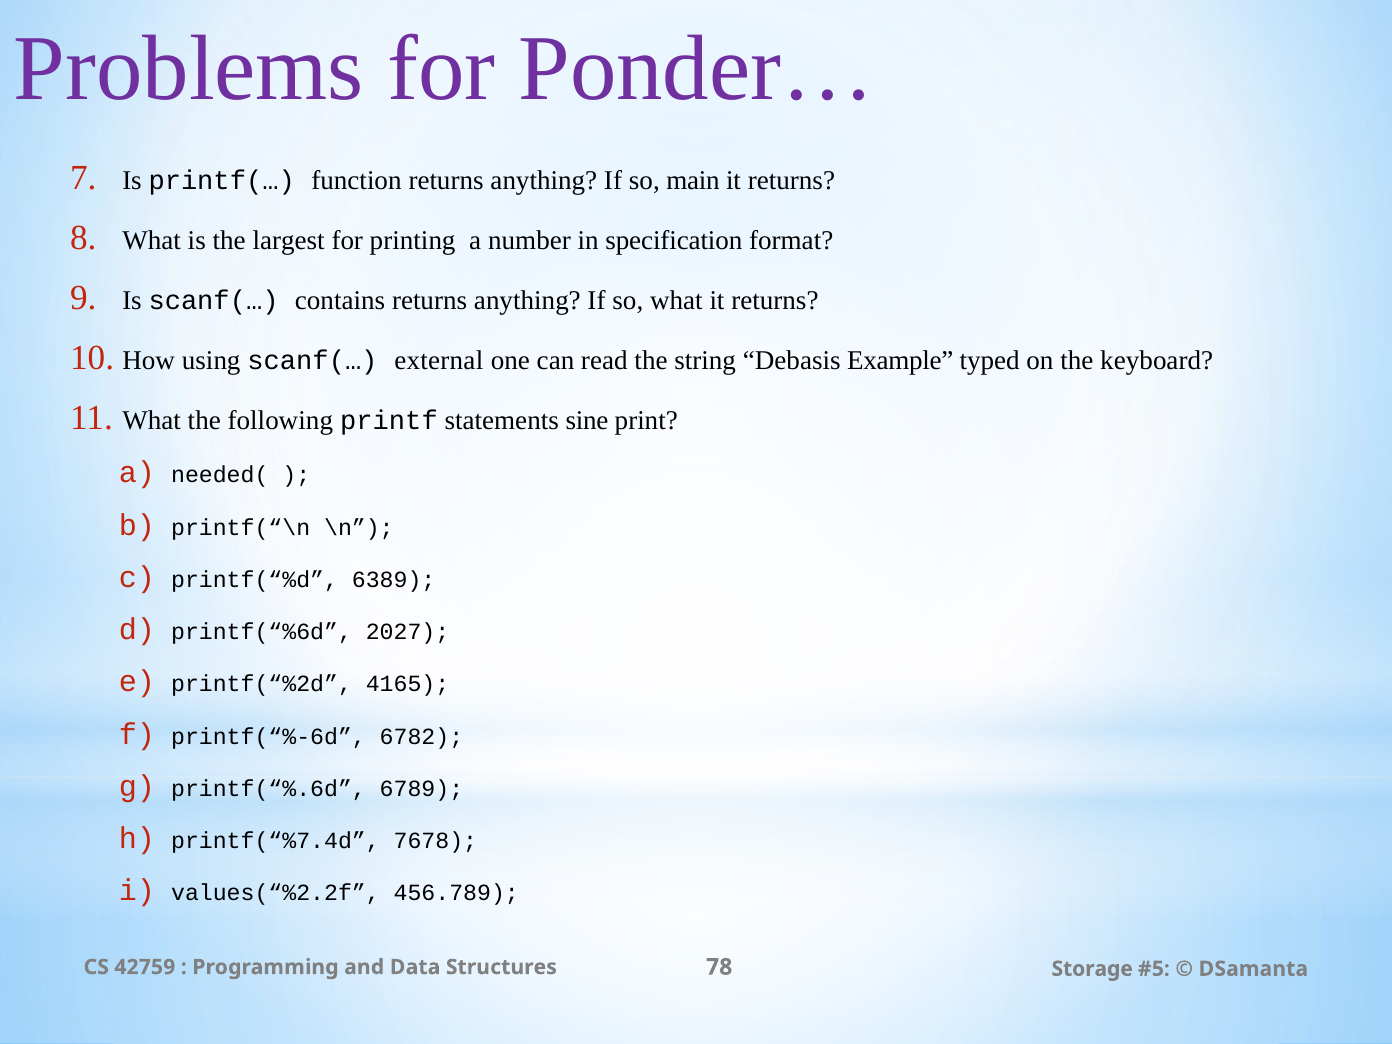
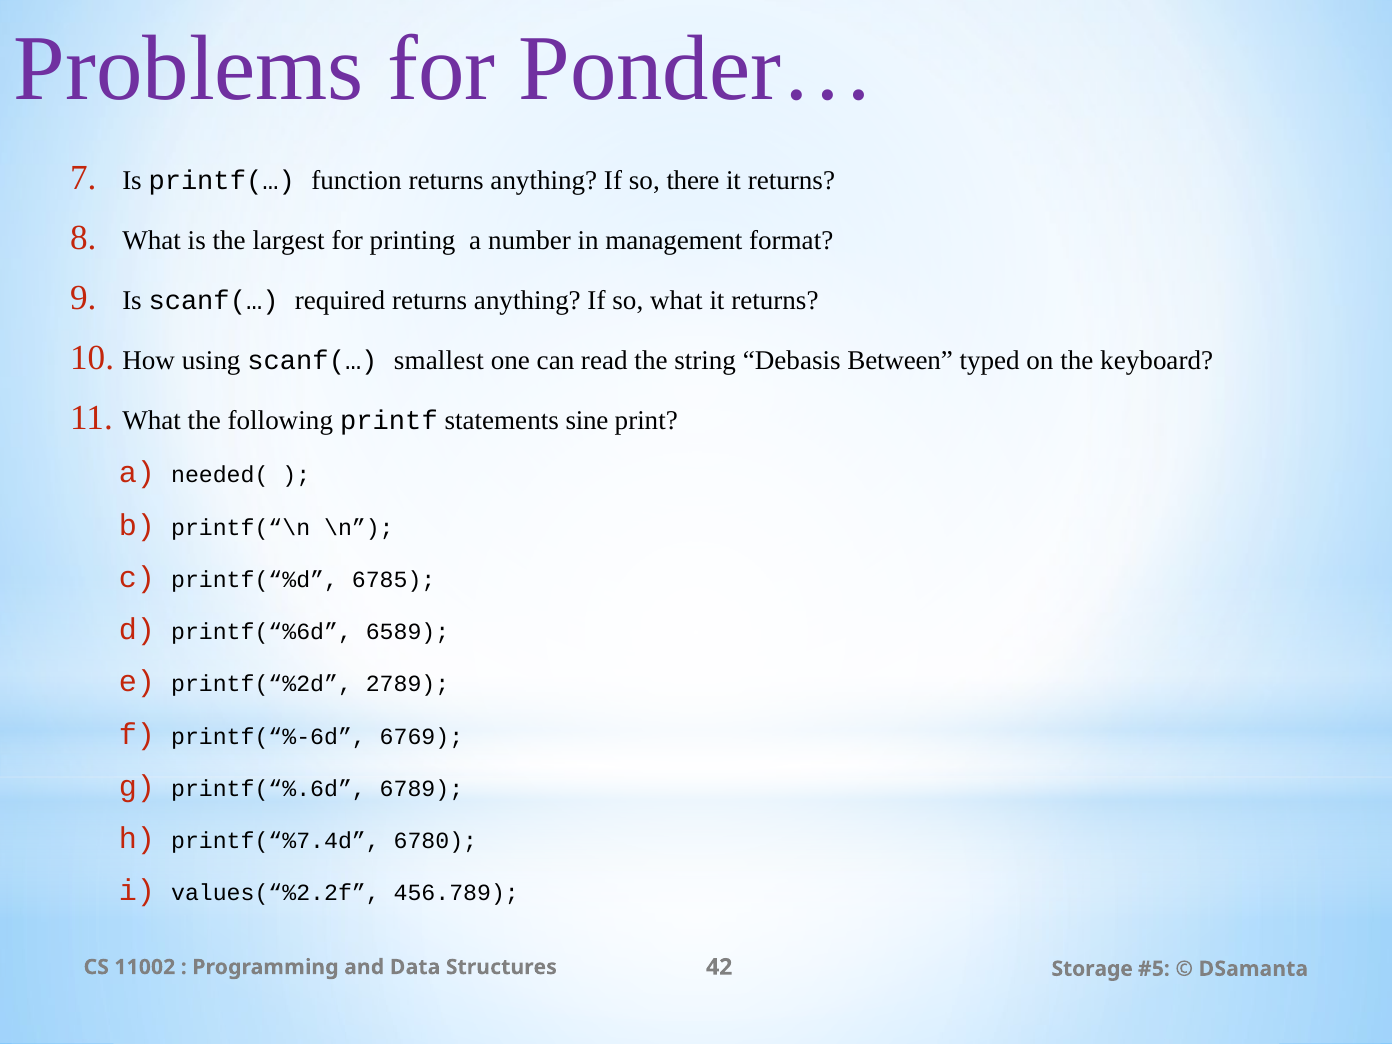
main: main -> there (693, 181)
specification: specification -> management (674, 241)
contains: contains -> required (340, 301)
external: external -> smallest (439, 361)
Example: Example -> Between (900, 361)
6389: 6389 -> 6785 (394, 580)
2027: 2027 -> 6589 (408, 632)
4165: 4165 -> 2789 (408, 684)
6782: 6782 -> 6769 (421, 736)
7678: 7678 -> 6780 (435, 841)
42759: 42759 -> 11002 (145, 967)
78: 78 -> 42 (719, 967)
